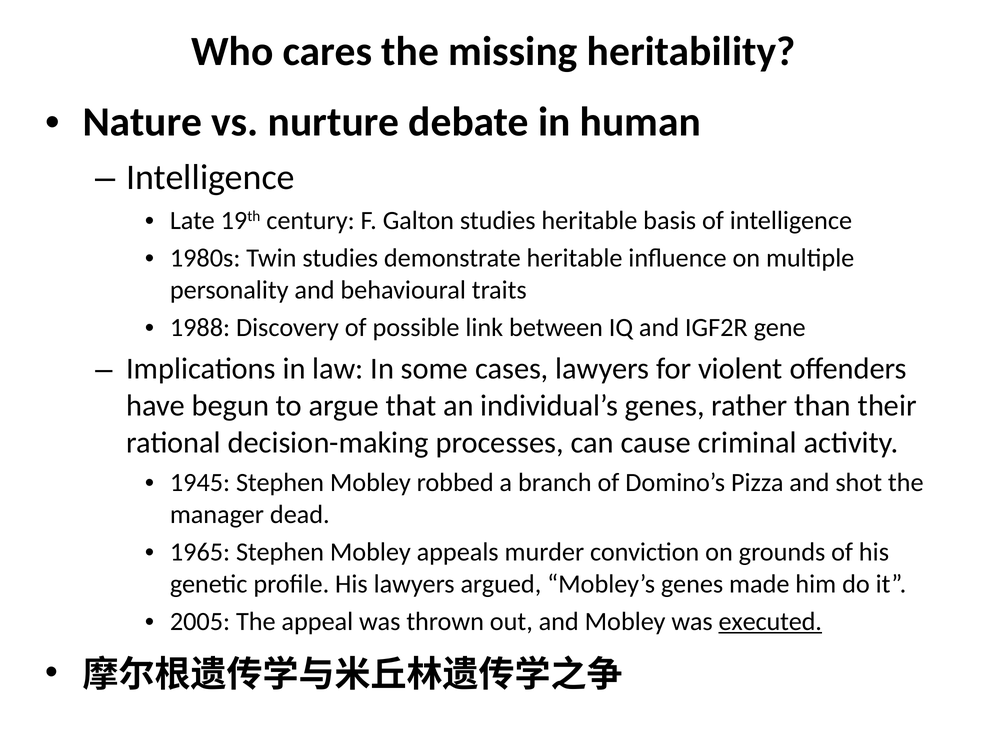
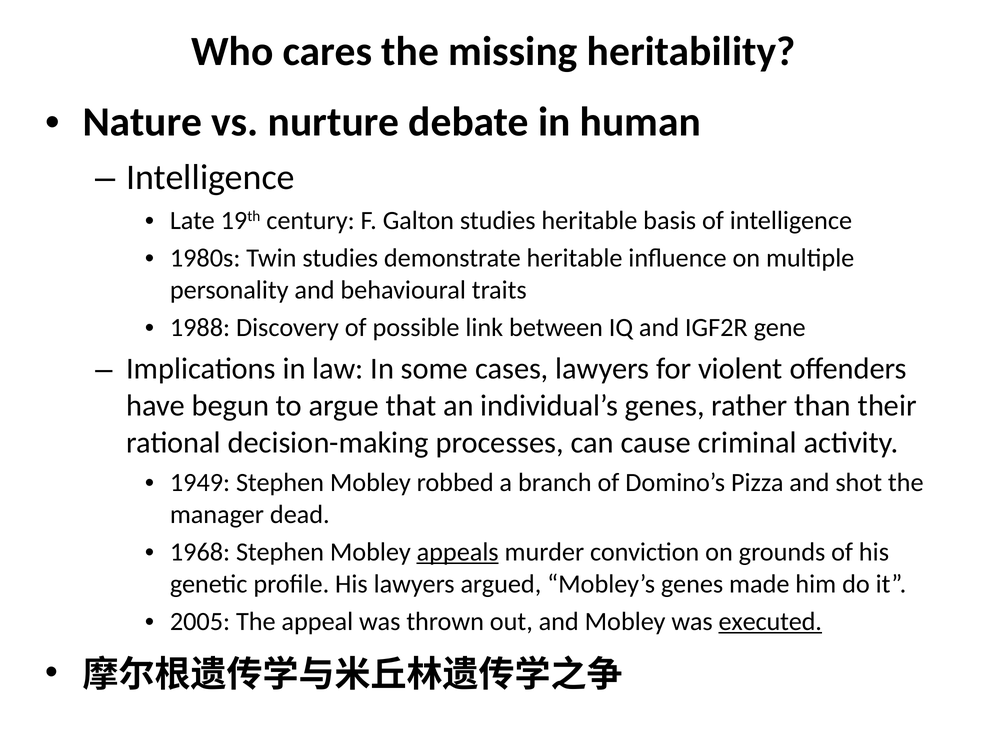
1945: 1945 -> 1949 (200, 483)
1965: 1965 -> 1968 (200, 552)
appeals underline: none -> present (458, 552)
